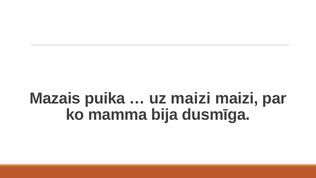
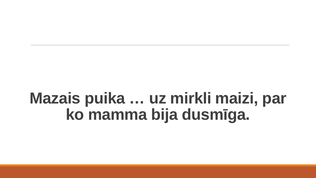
uz maizi: maizi -> mirkli (191, 98)
